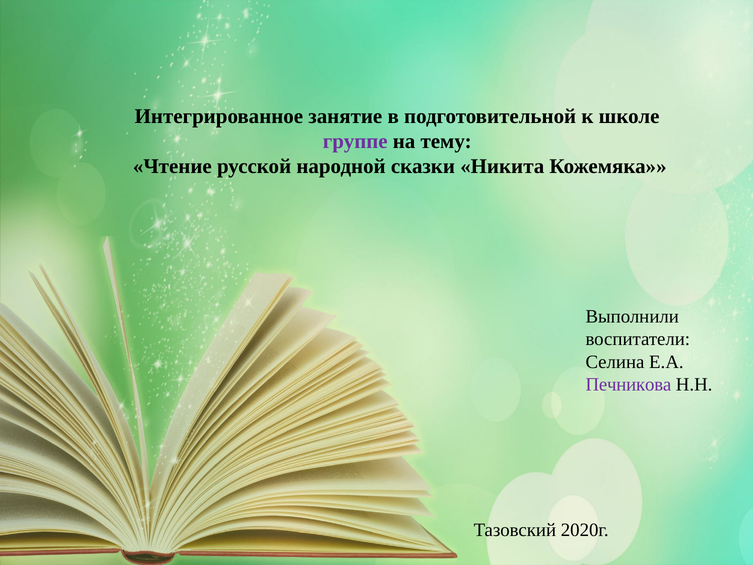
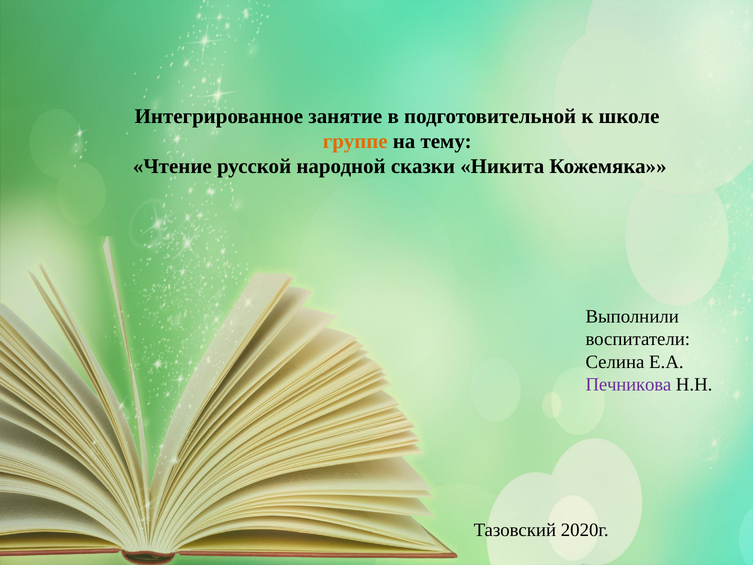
группе colour: purple -> orange (355, 141)
